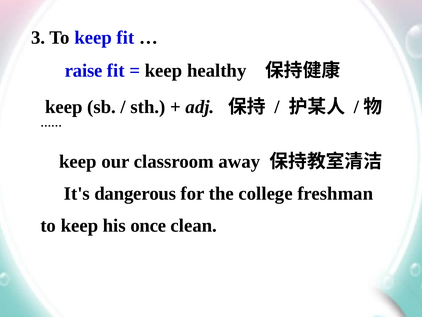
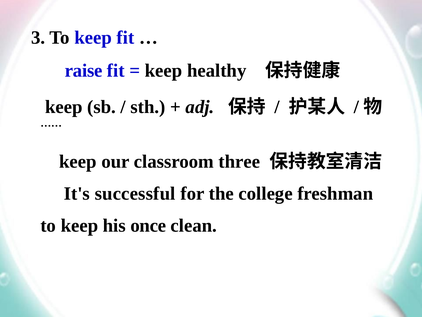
away: away -> three (239, 161)
dangerous: dangerous -> successful (135, 193)
